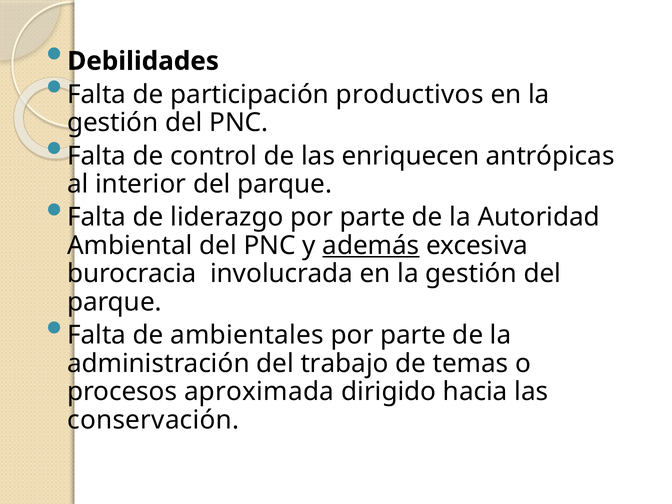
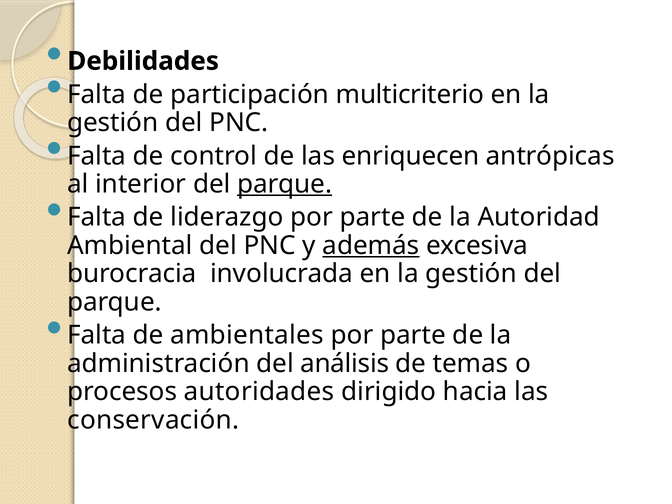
productivos: productivos -> multicriterio (410, 94)
parque underline: none -> present (285, 184)
trabajo: trabajo -> análisis (345, 364)
aproximada: aproximada -> autoridades (259, 392)
